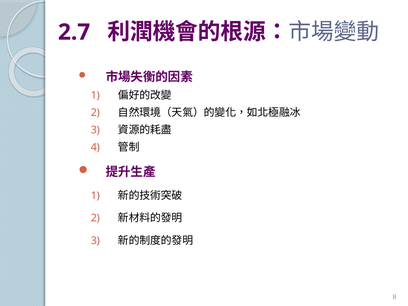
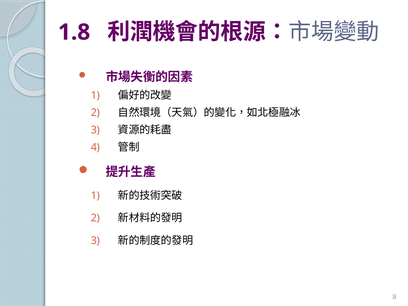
2.7: 2.7 -> 1.8 (74, 32)
